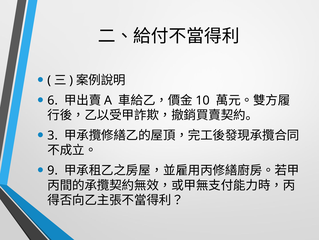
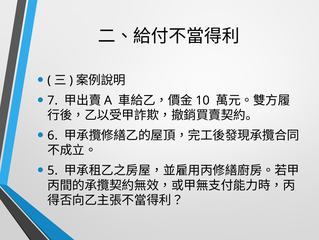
6: 6 -> 7 (53, 100)
3: 3 -> 6 (53, 135)
9: 9 -> 5 (53, 170)
